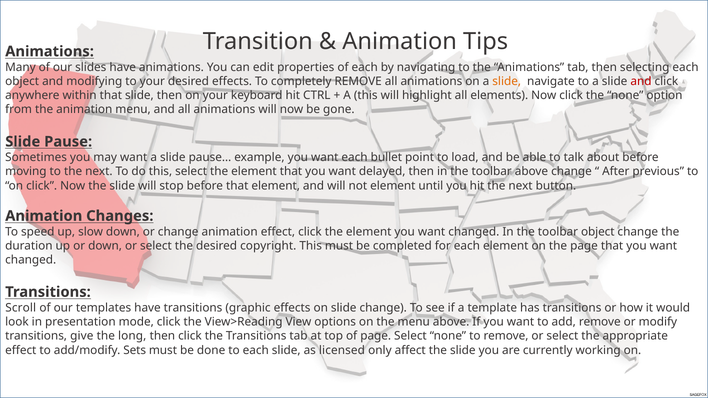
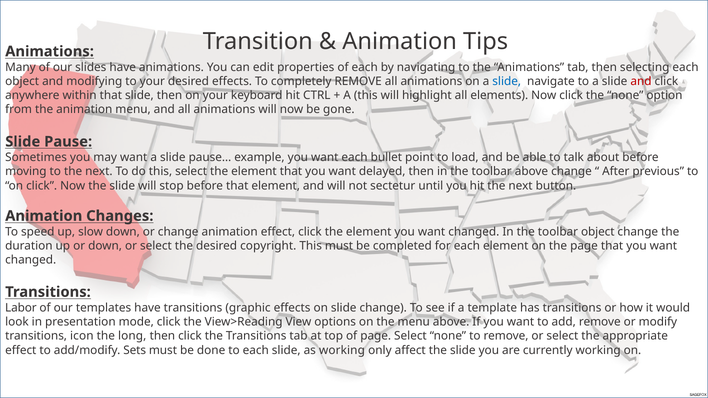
slide colour: orange -> blue (507, 81)
not element: element -> sectetur (393, 186)
Scroll: Scroll -> Labor (21, 308)
give: give -> icon (82, 336)
as licensed: licensed -> working (342, 350)
